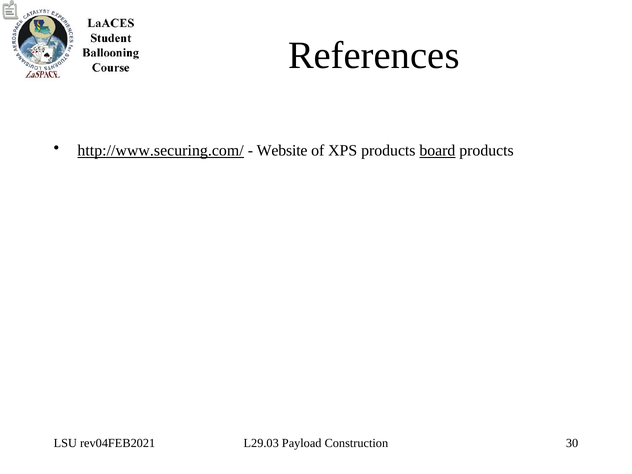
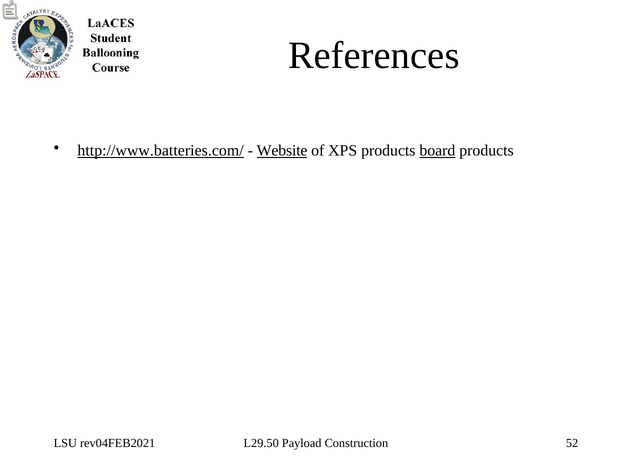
http://www.securing.com/: http://www.securing.com/ -> http://www.batteries.com/ (161, 151)
Website underline: none -> present (282, 151)
L29.03: L29.03 -> L29.50 (261, 443)
30: 30 -> 52 (572, 443)
